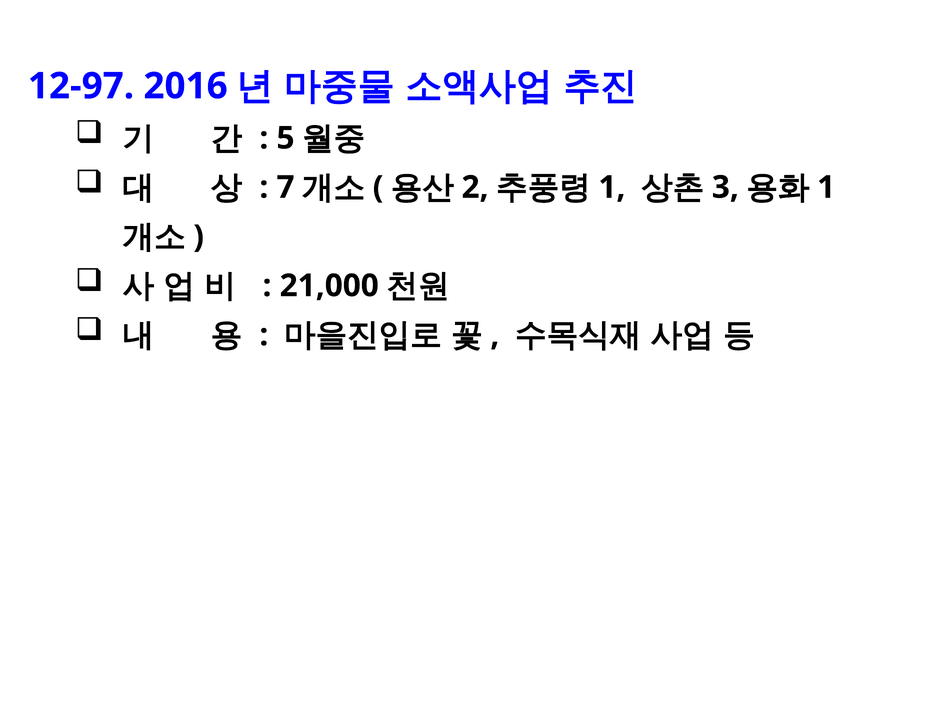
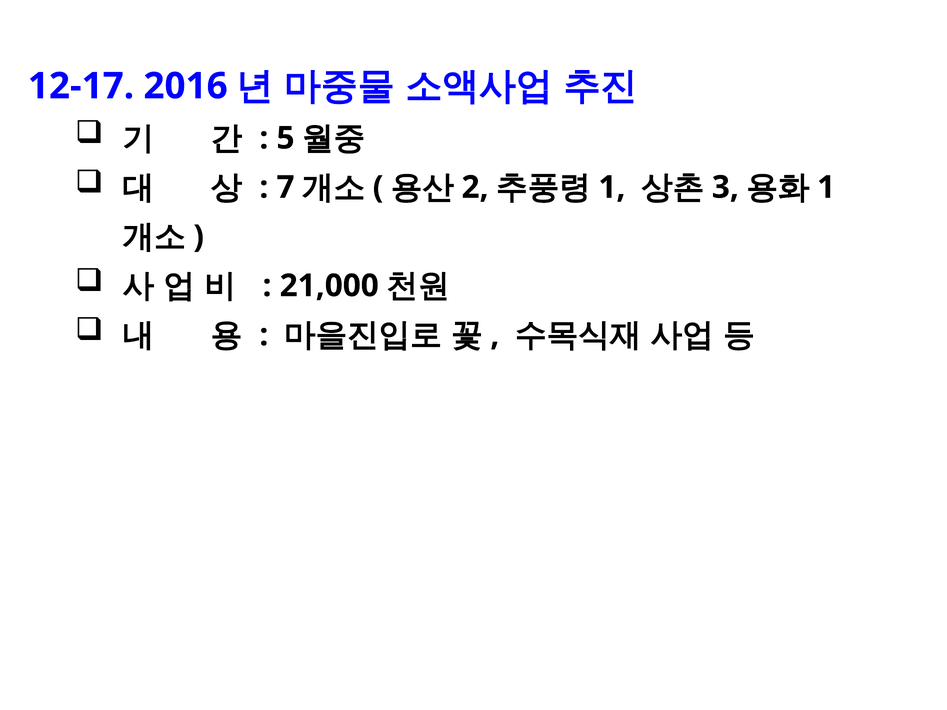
12-97: 12-97 -> 12-17 (81, 86)
